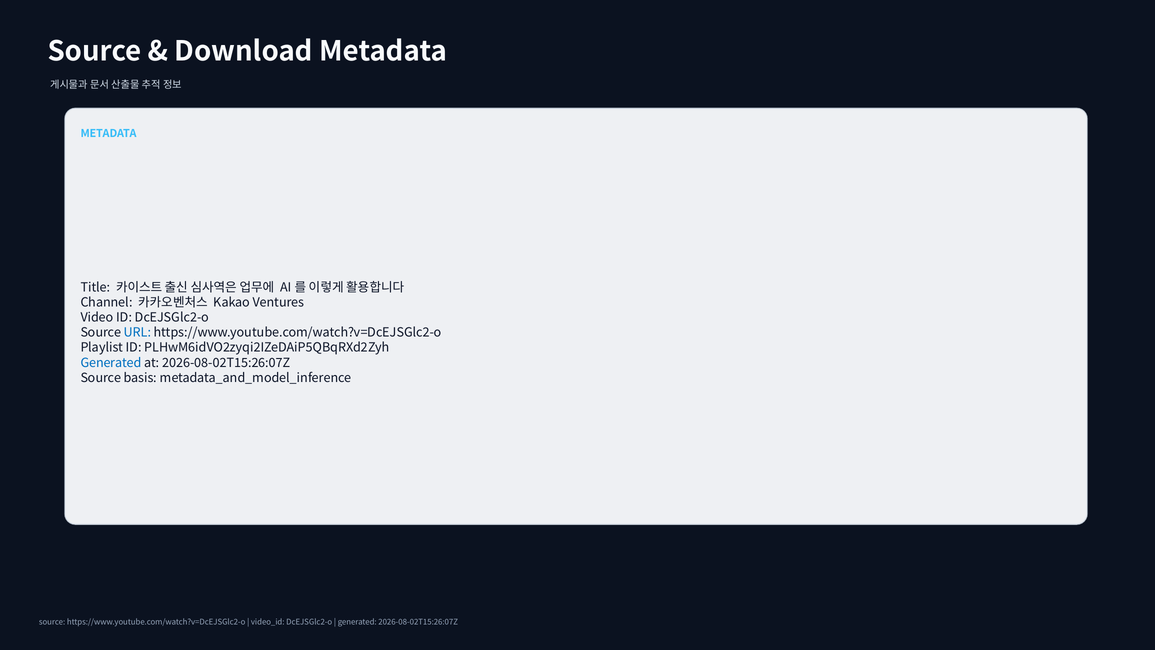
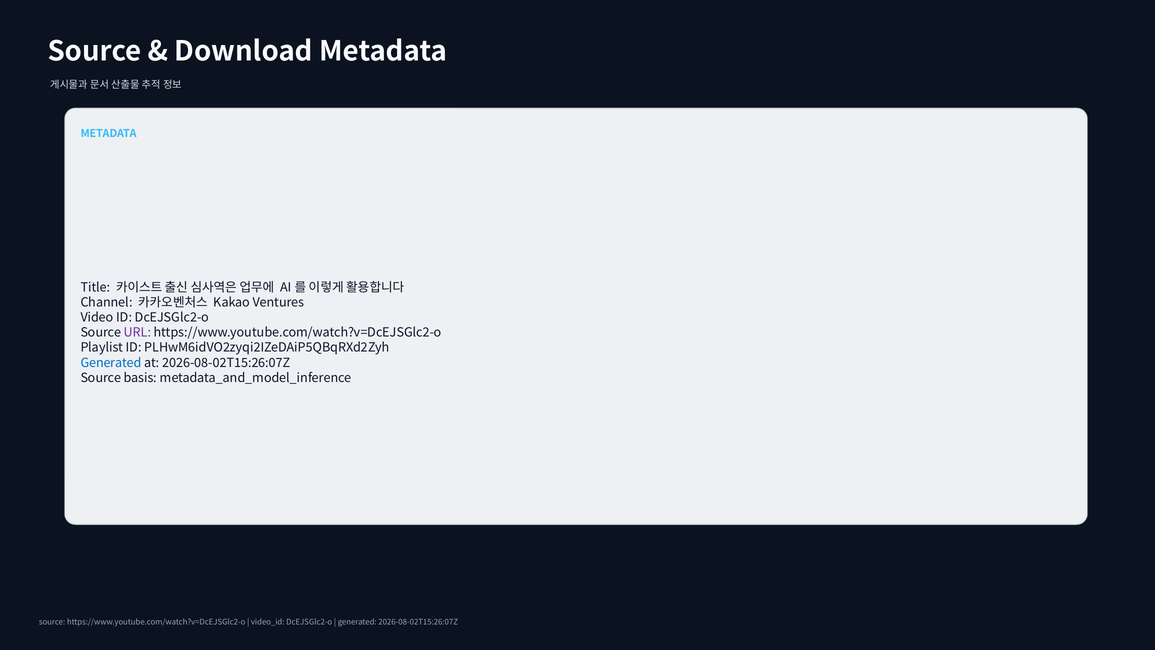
URL colour: blue -> purple (137, 333)
